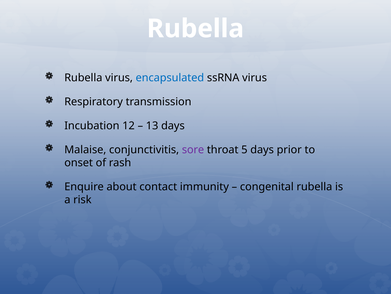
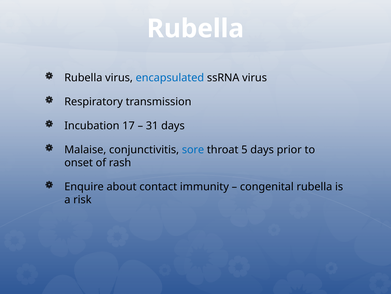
12: 12 -> 17 (129, 125)
13: 13 -> 31 (152, 125)
sore colour: purple -> blue (193, 149)
